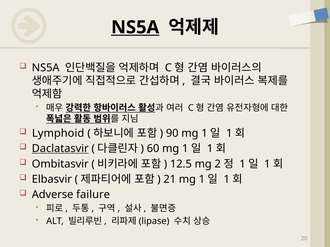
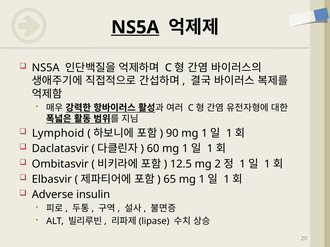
Daclatasvir underline: present -> none (60, 149)
21: 21 -> 65 (170, 180)
failure: failure -> insulin (93, 195)
